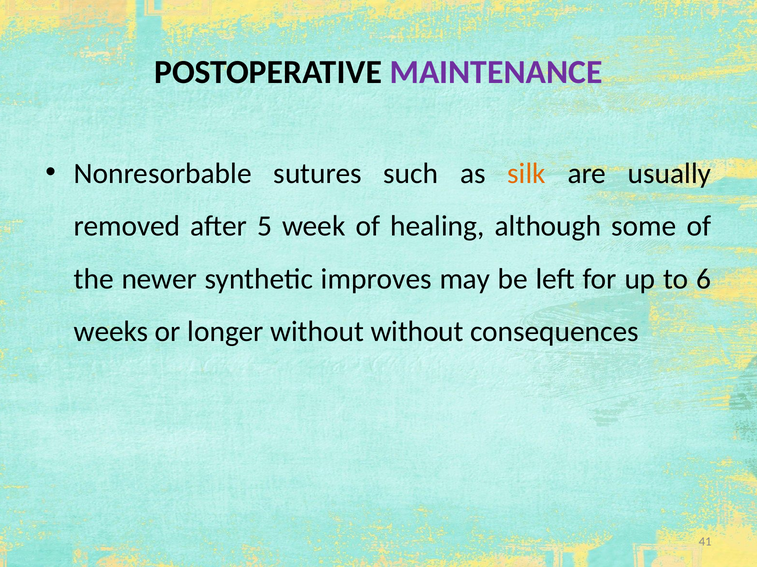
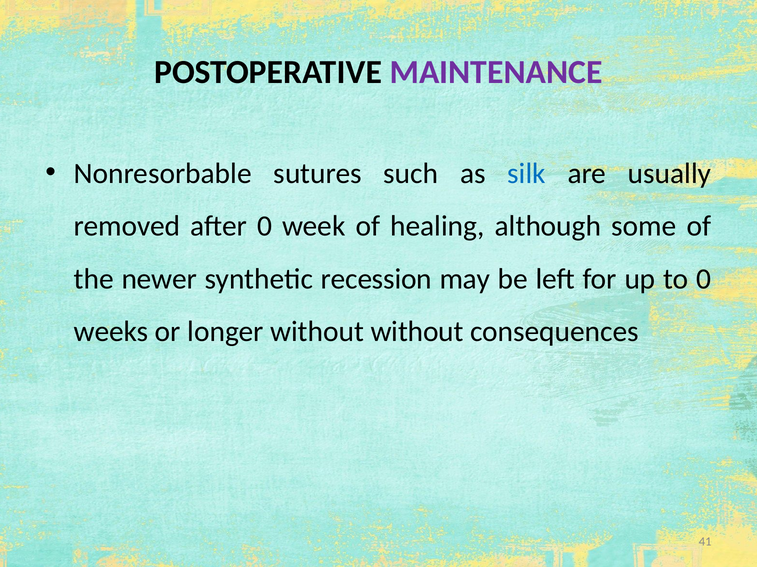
silk colour: orange -> blue (527, 174)
after 5: 5 -> 0 (265, 226)
improves: improves -> recession (376, 279)
to 6: 6 -> 0 (704, 279)
